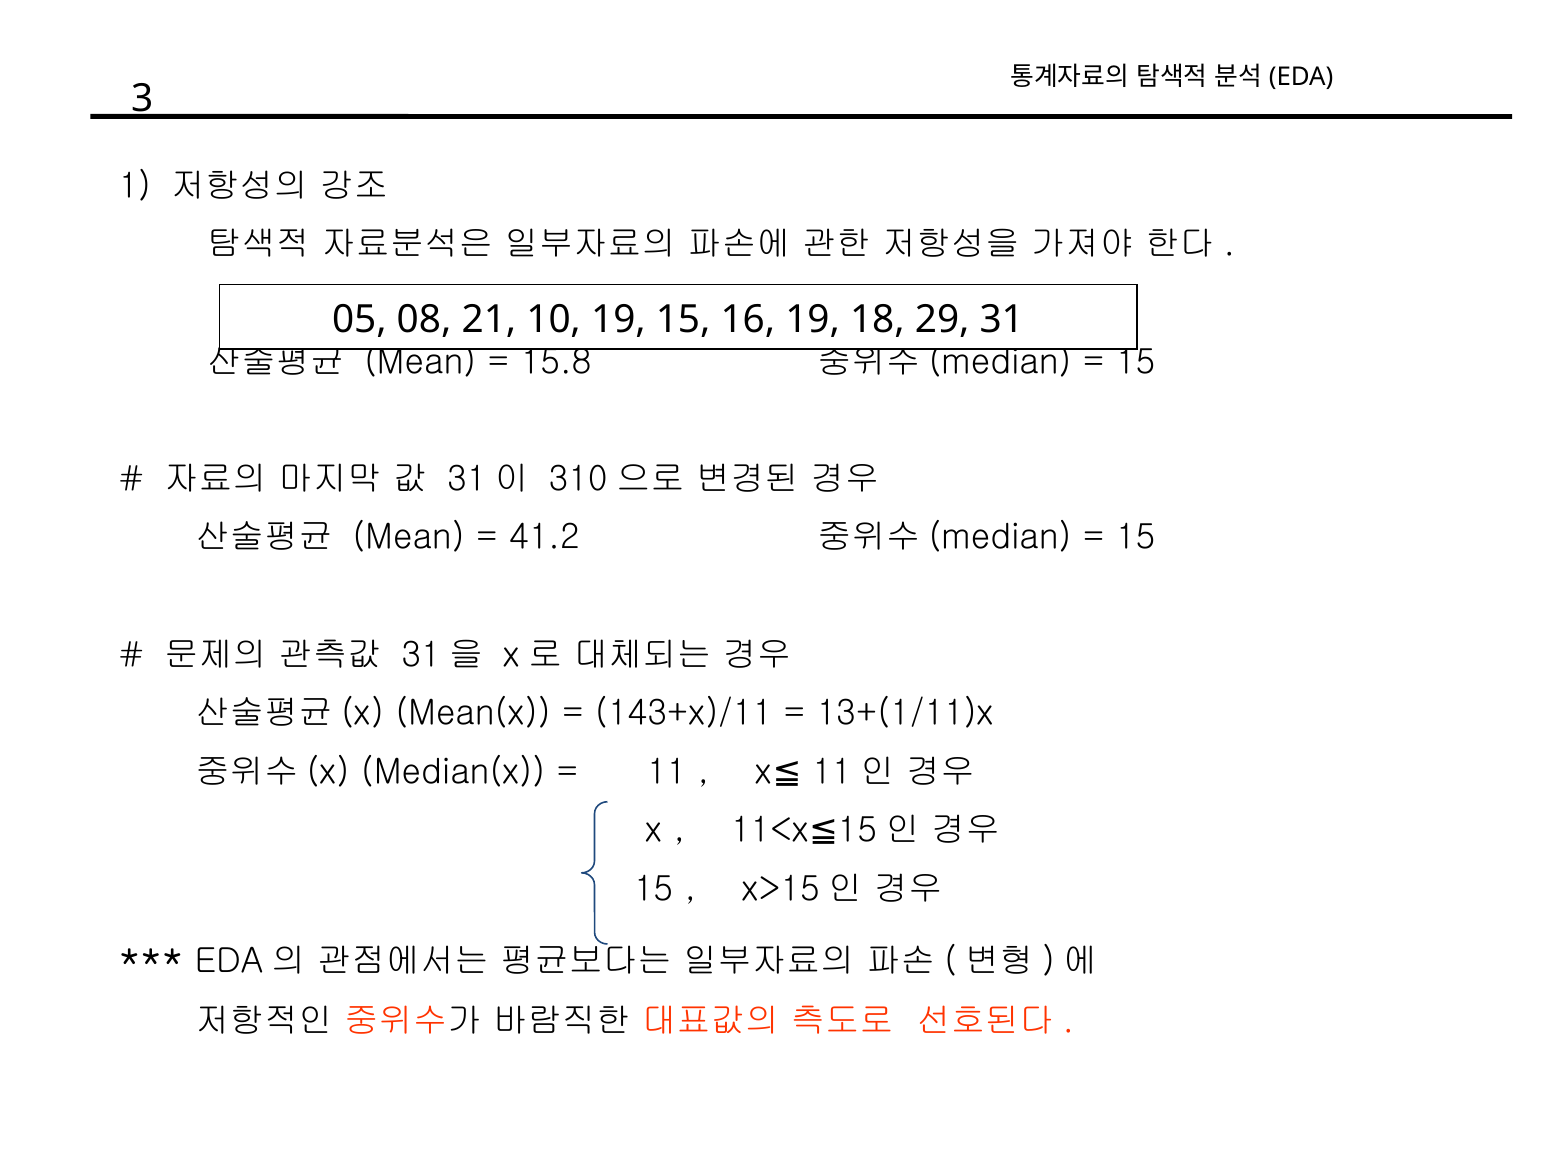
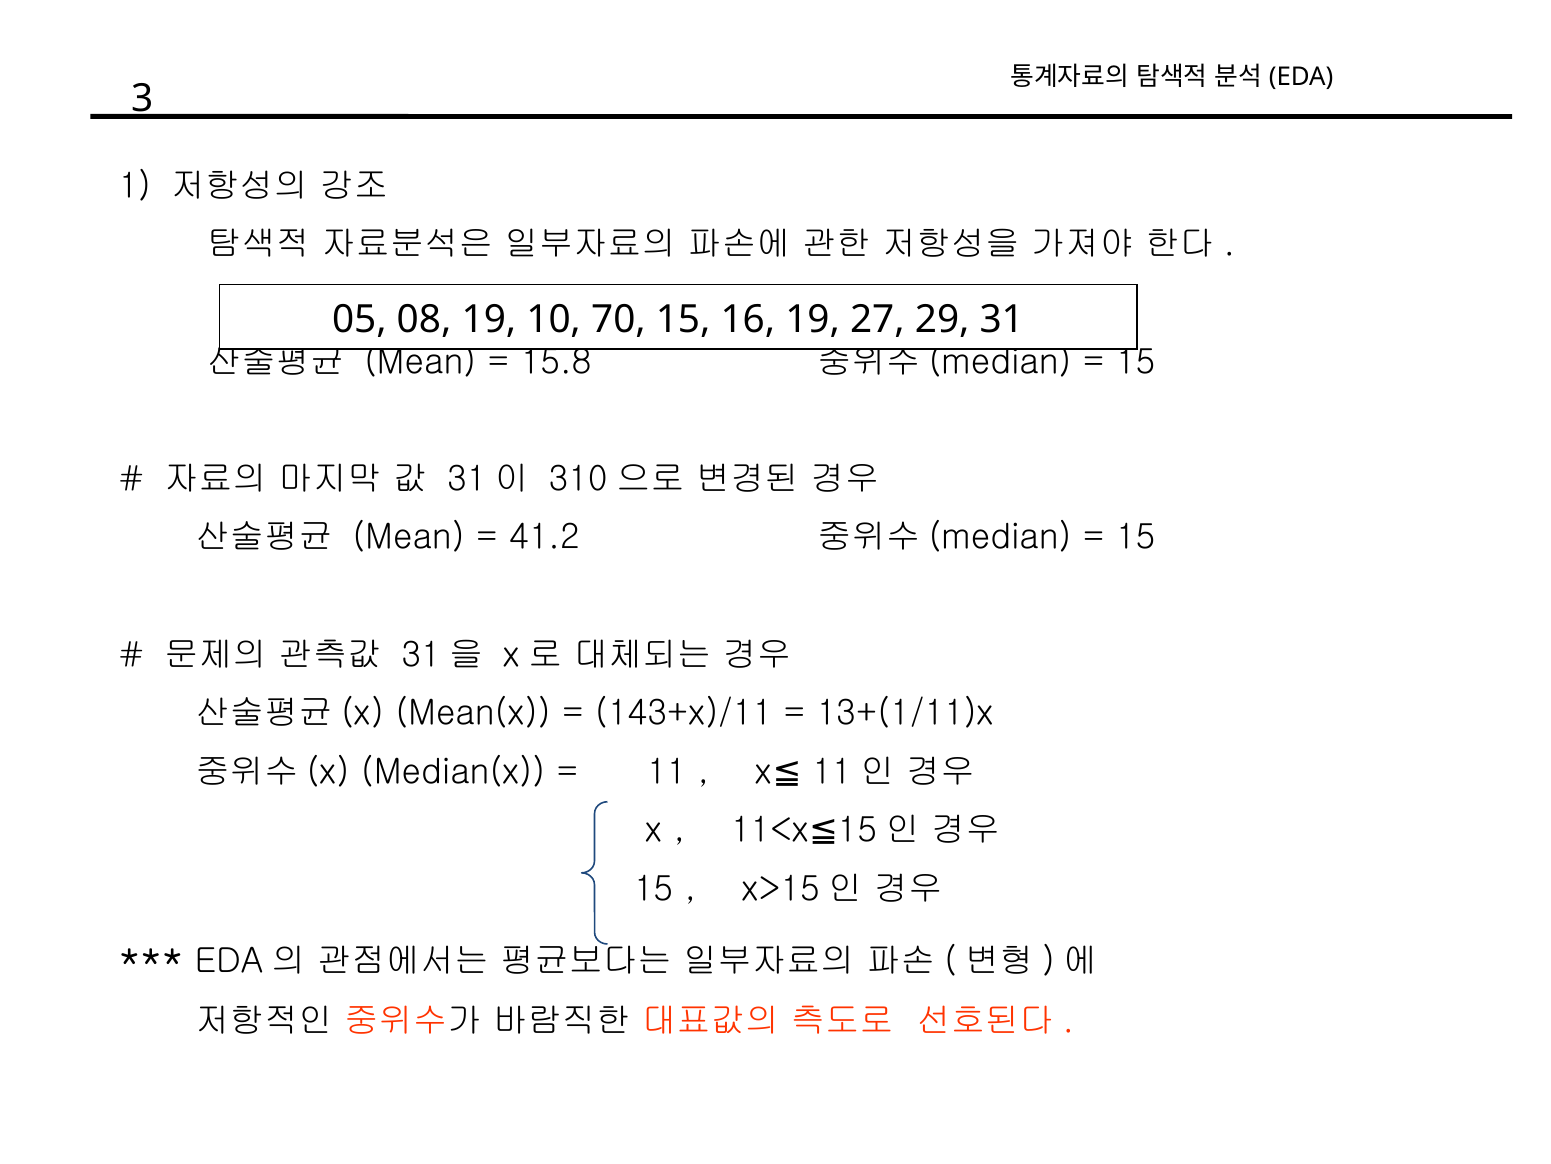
08 21: 21 -> 19 (489, 319)
10 19: 19 -> 70 (618, 319)
18: 18 -> 27 (877, 319)
